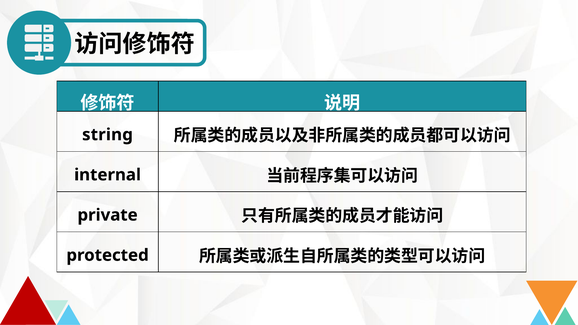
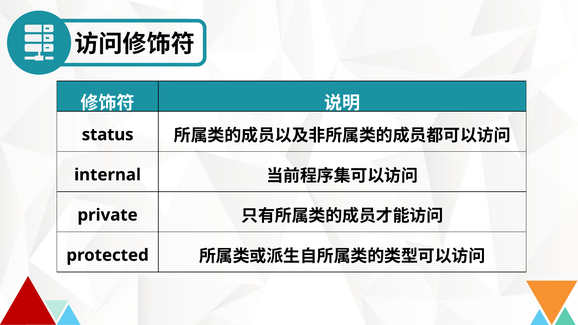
string: string -> status (108, 135)
